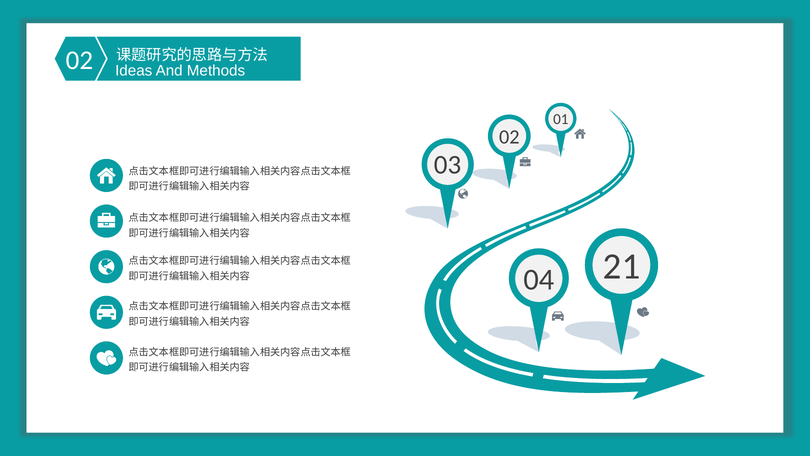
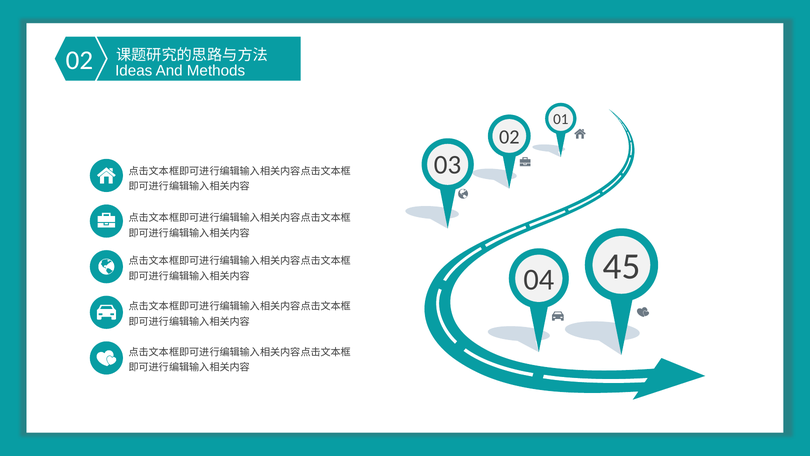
21: 21 -> 45 (622, 266)
